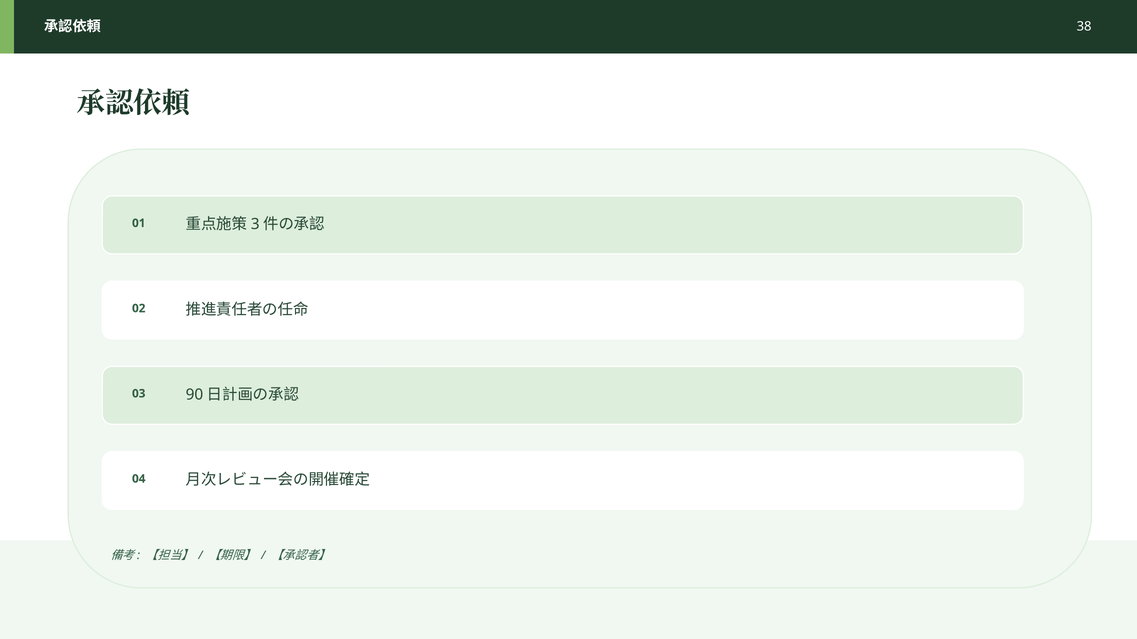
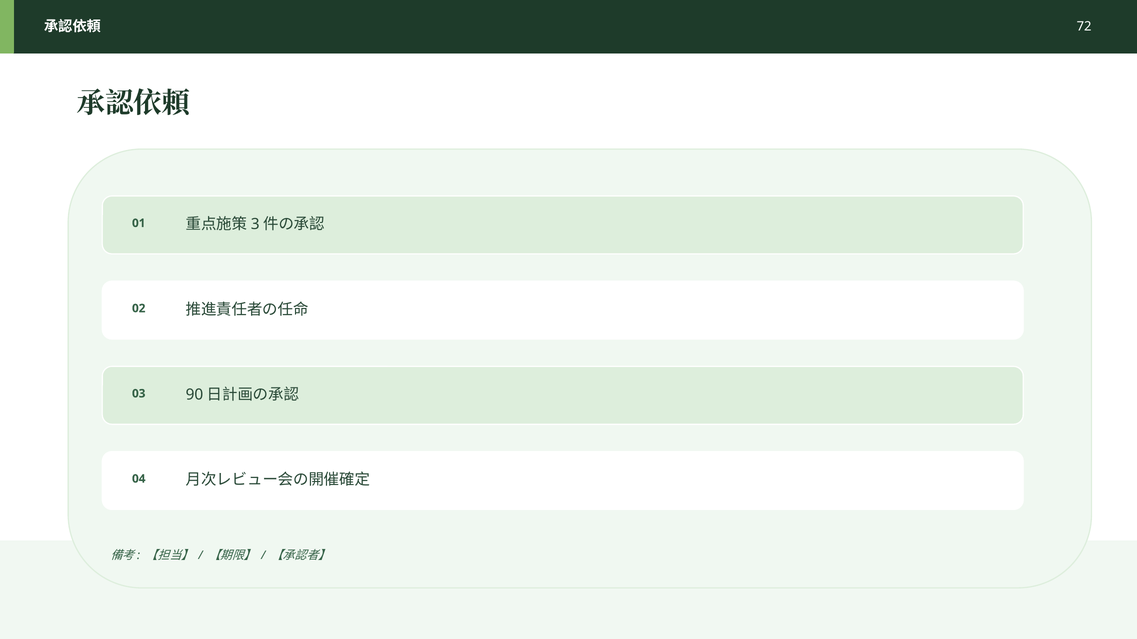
38: 38 -> 72 (1084, 26)
